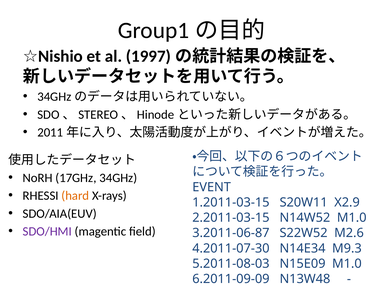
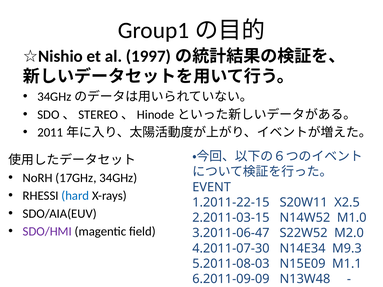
hard colour: orange -> blue (75, 196)
1.2011-03-15: 1.2011-03-15 -> 1.2011-22-15 (231, 203)
X2.9: X2.9 -> X2.5 (347, 203)
3.2011-06-87: 3.2011-06-87 -> 3.2011-06-47 (231, 233)
M2.6: M2.6 -> M2.0 (349, 233)
N15E09 M1.0: M1.0 -> M1.1 (347, 264)
